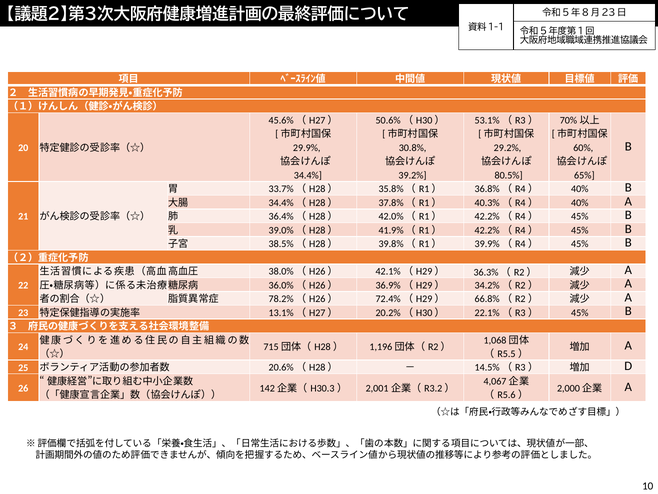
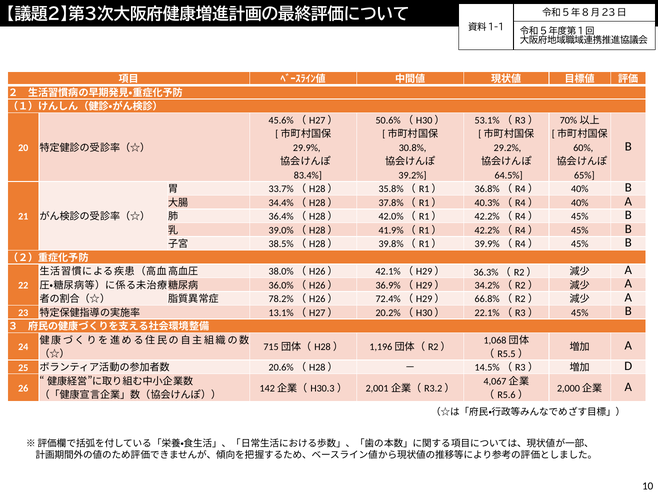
34.4%: 34.4% -> 83.4% (308, 175)
80.5%: 80.5% -> 64.5% (509, 175)
